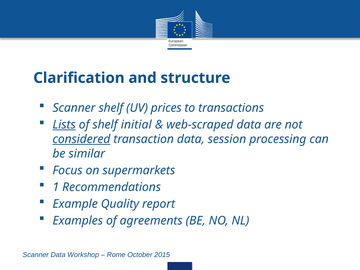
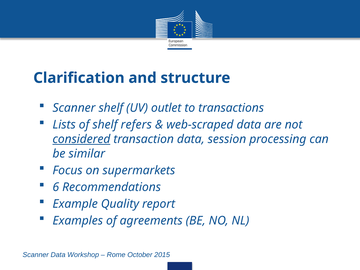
prices: prices -> outlet (166, 108)
Lists underline: present -> none (64, 125)
initial: initial -> refers (136, 125)
1: 1 -> 6 (56, 187)
